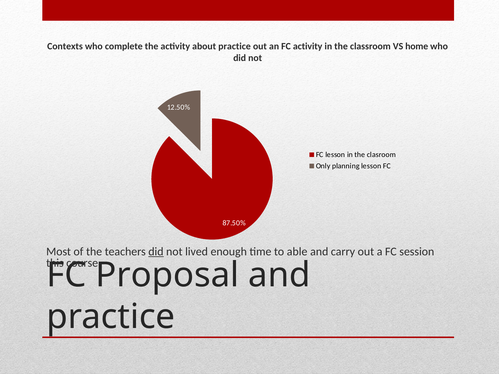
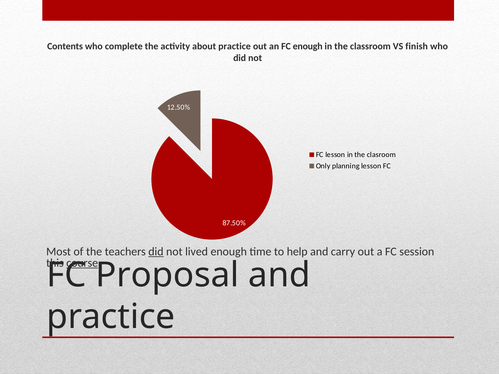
Contexts: Contexts -> Contents (65, 46)
FC activity: activity -> enough (308, 46)
home: home -> finish (417, 46)
able: able -> help (297, 252)
course underline: none -> present (82, 263)
